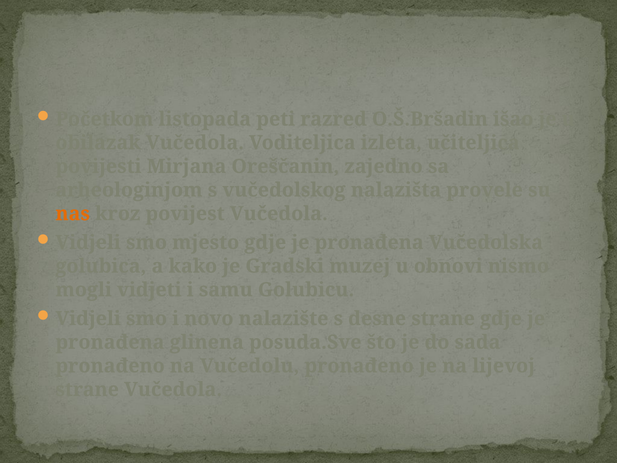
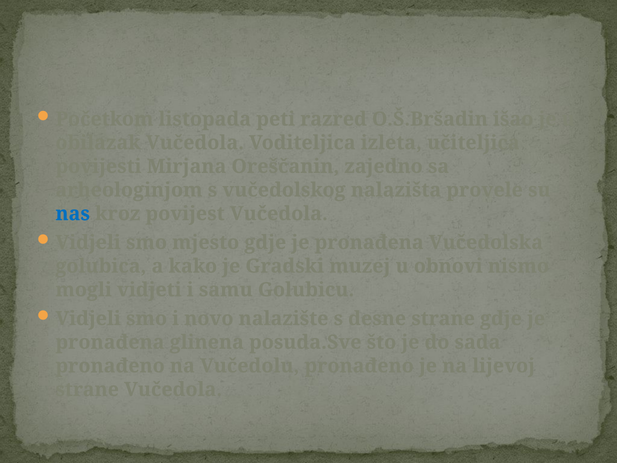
nas colour: orange -> blue (73, 214)
